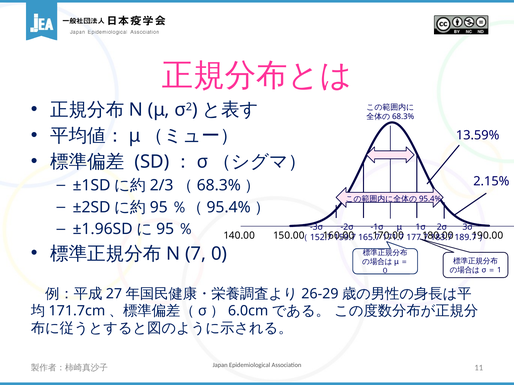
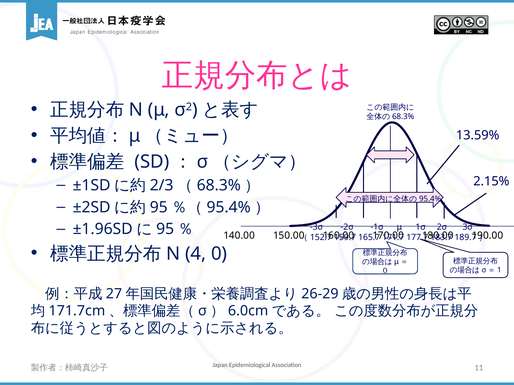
7: 7 -> 4 (196, 254)
